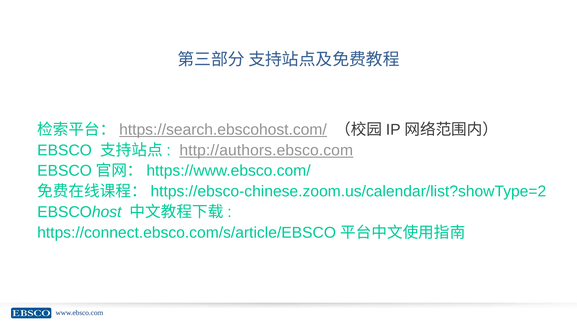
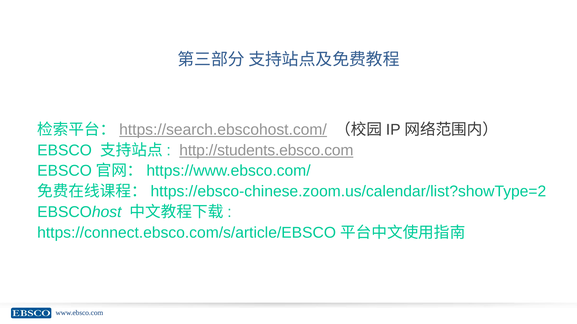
http://authors.ebsco.com: http://authors.ebsco.com -> http://students.ebsco.com (266, 151)
